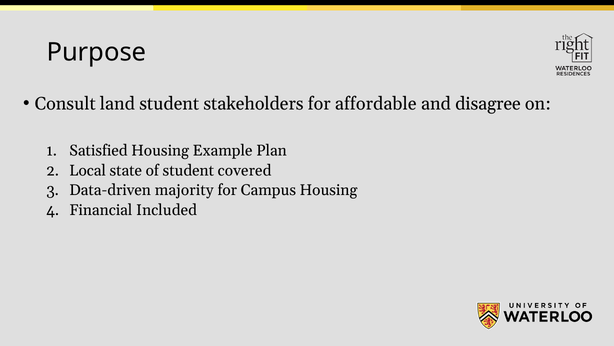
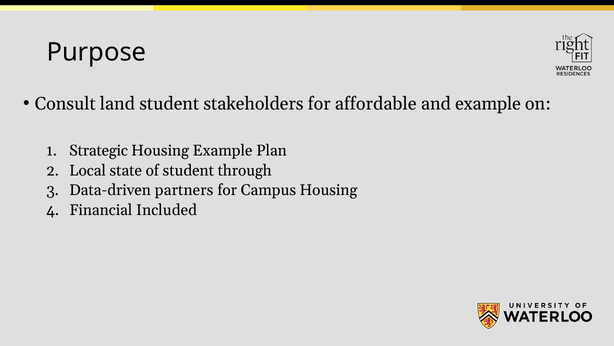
and disagree: disagree -> example (488, 103)
Satisfied: Satisfied -> Strategic (99, 150)
covered: covered -> through (245, 170)
majority: majority -> partners (184, 190)
